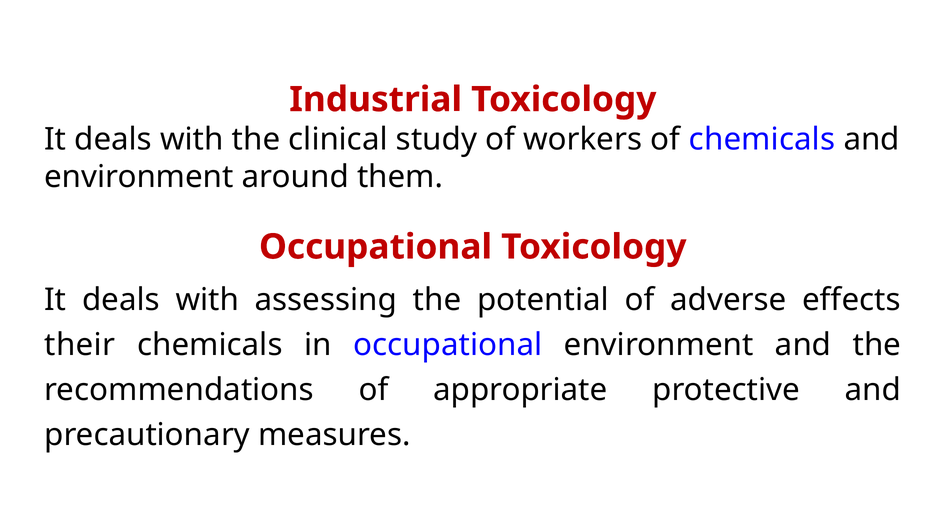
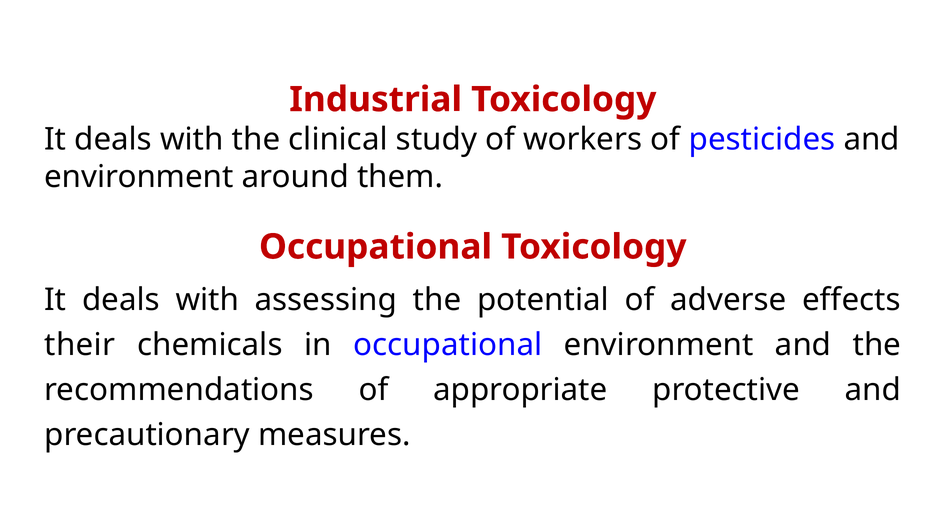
of chemicals: chemicals -> pesticides (762, 139)
